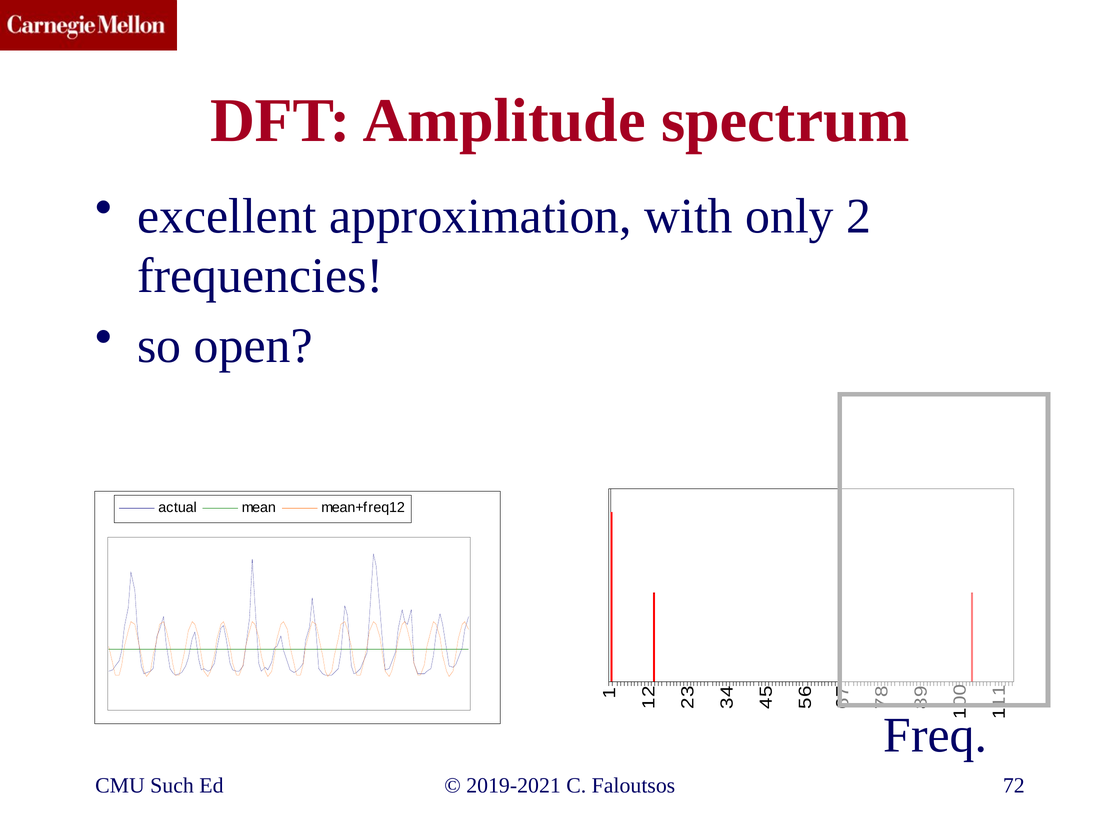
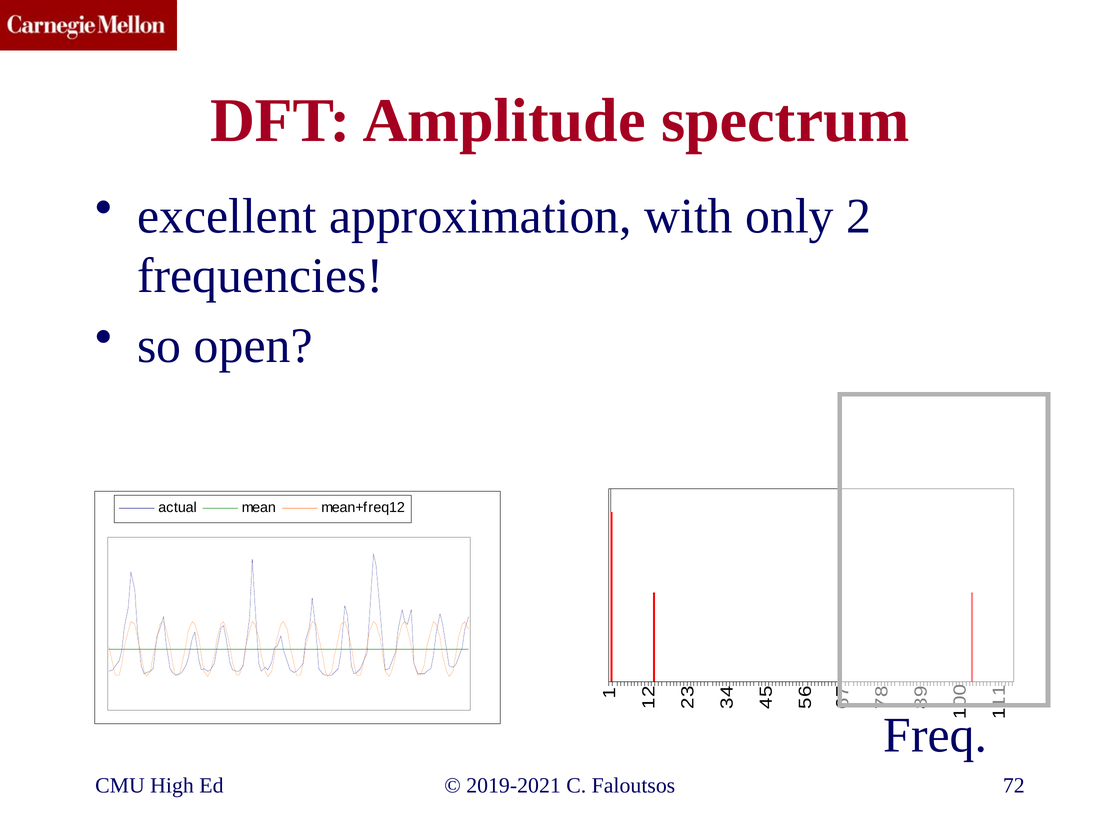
Such: Such -> High (172, 786)
